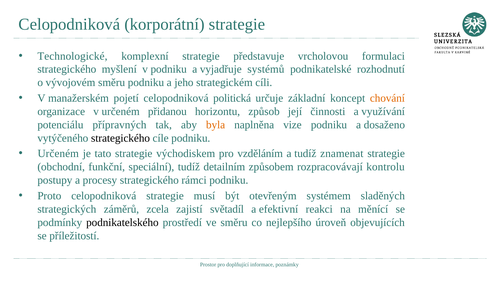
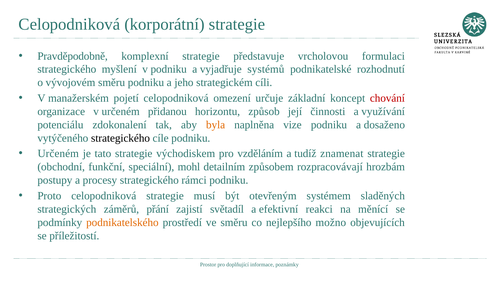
Technologické: Technologické -> Pravděpodobně (73, 56)
politická: politická -> omezení (232, 98)
chování colour: orange -> red (387, 98)
přípravných: přípravných -> zdokonalení (120, 125)
speciální tudíž: tudíž -> mohl (189, 167)
kontrolu: kontrolu -> hrozbám (386, 167)
zcela: zcela -> přání (158, 209)
podnikatelského colour: black -> orange (122, 222)
úroveň: úroveň -> možno (331, 222)
